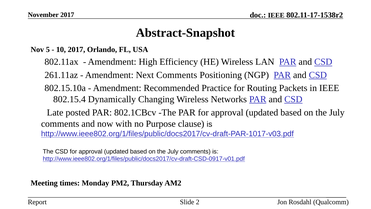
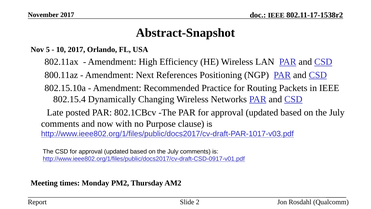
261.11az: 261.11az -> 800.11az (61, 75)
Next Comments: Comments -> References (177, 75)
